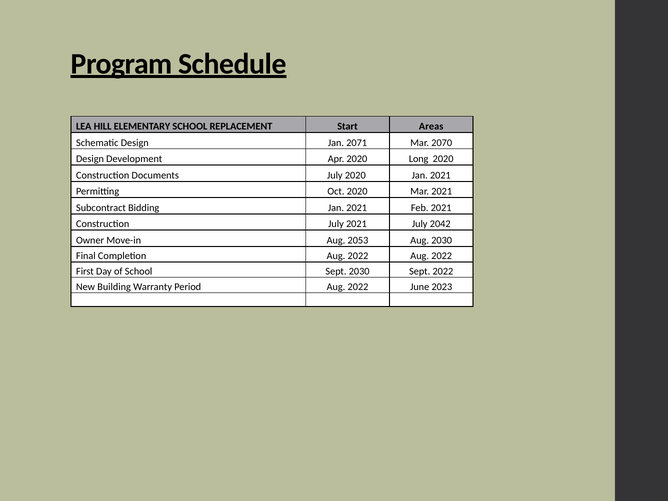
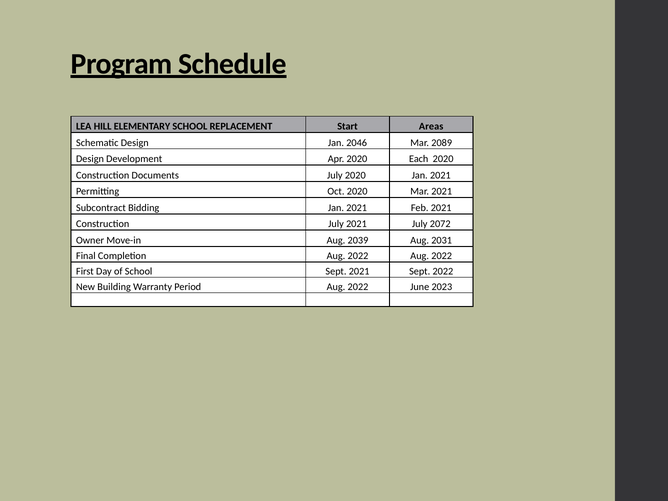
2071: 2071 -> 2046 (357, 143)
2070: 2070 -> 2089 (442, 143)
Long: Long -> Each (419, 159)
2042: 2042 -> 2072 (440, 224)
2053: 2053 -> 2039 (358, 240)
Aug 2030: 2030 -> 2031 (442, 240)
Sept 2030: 2030 -> 2021 (359, 271)
